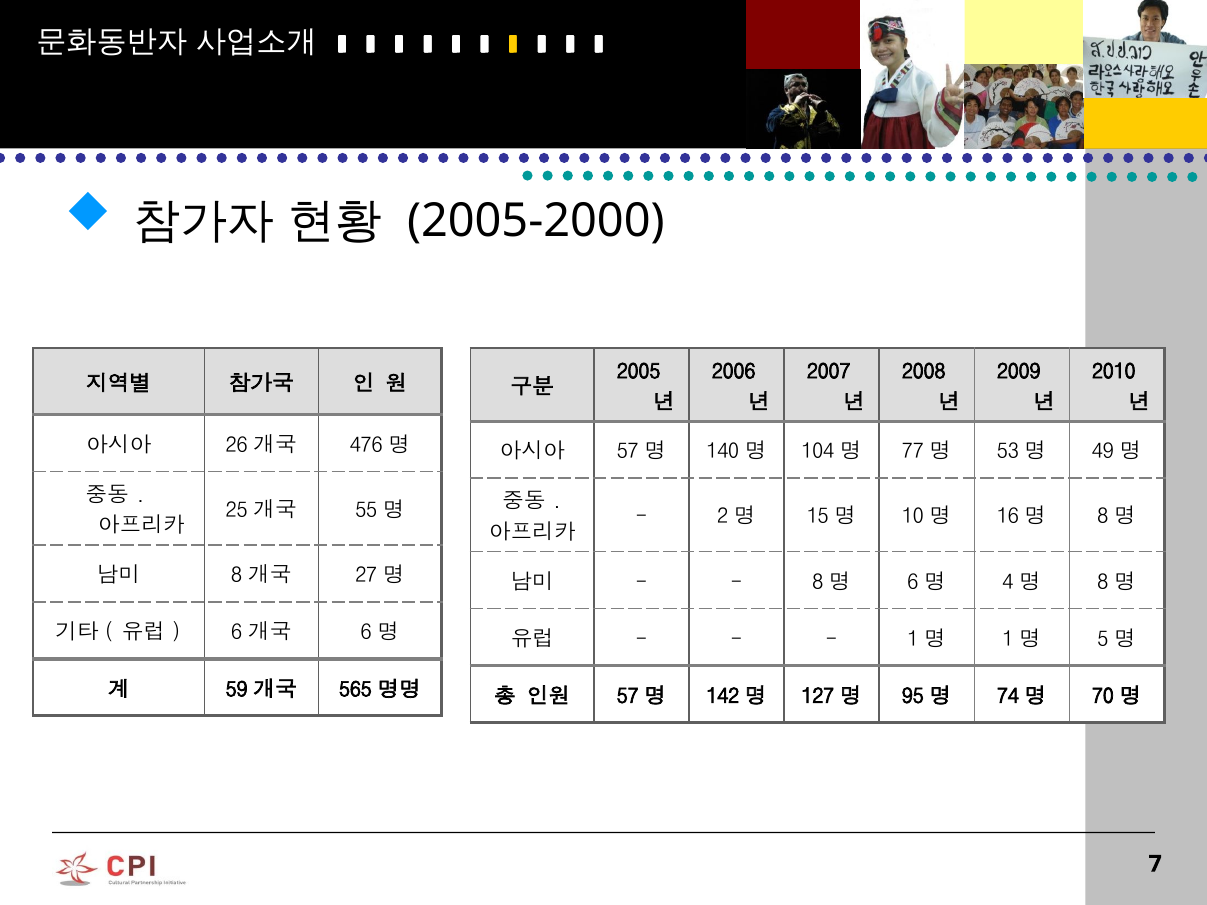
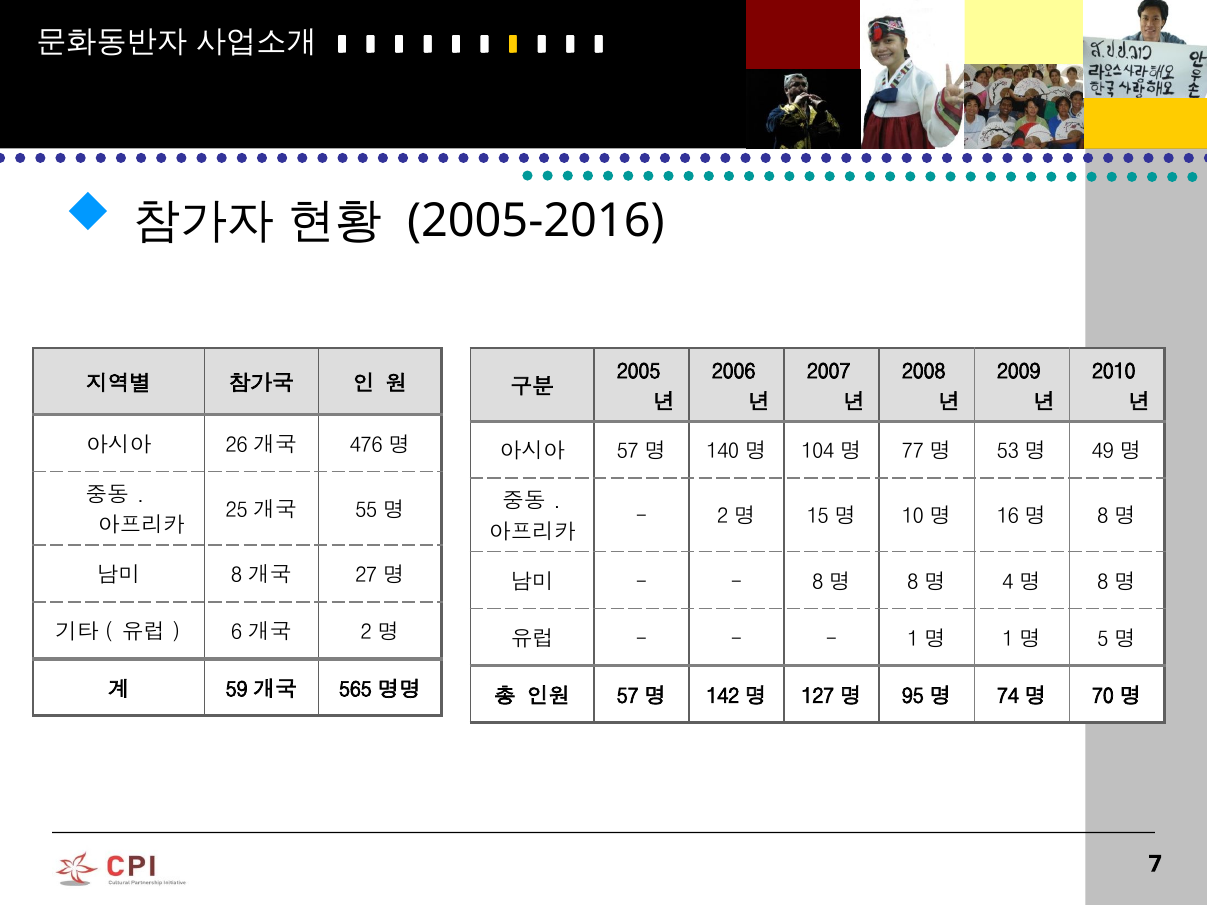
2005-2000: 2005-2000 -> 2005-2016 (536, 221)
6: 6 -> 8 (913, 582)
6: 6 -> 2 (366, 633)
